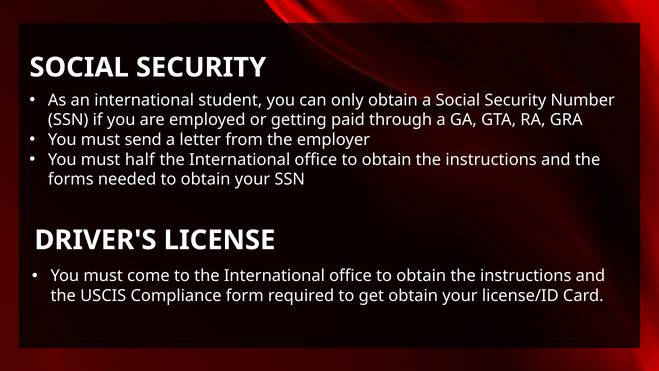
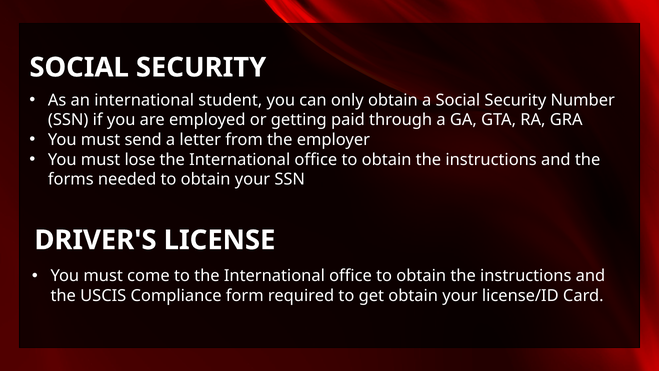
half: half -> lose (140, 159)
